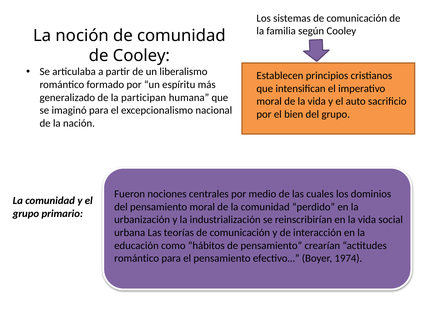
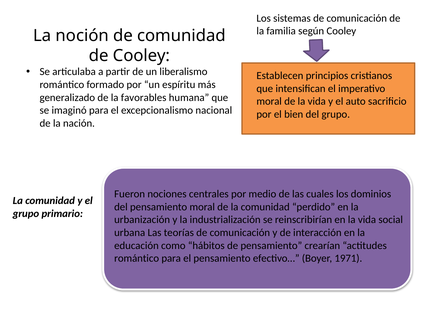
participan: participan -> favorables (144, 98)
1974: 1974 -> 1971 (348, 259)
